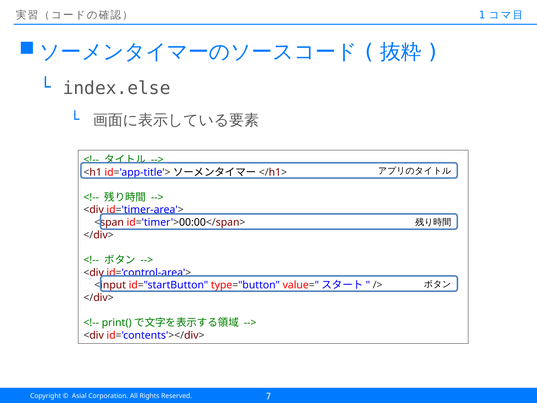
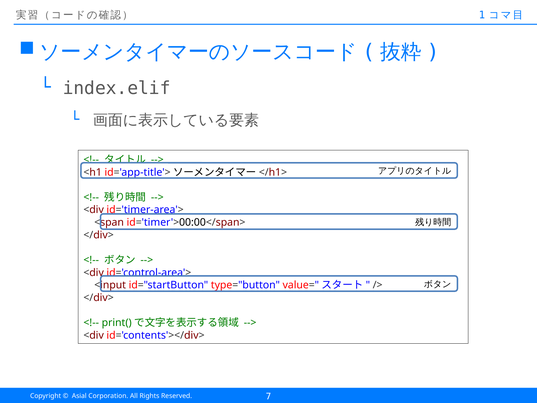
index.else: index.else -> index.elif (117, 88)
